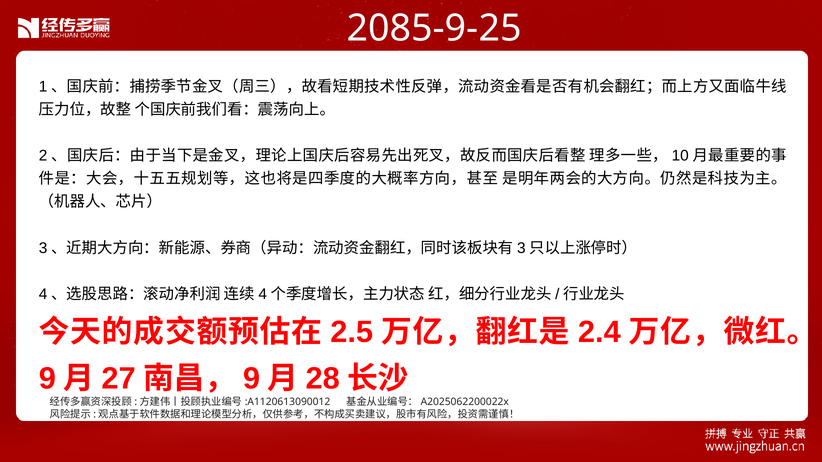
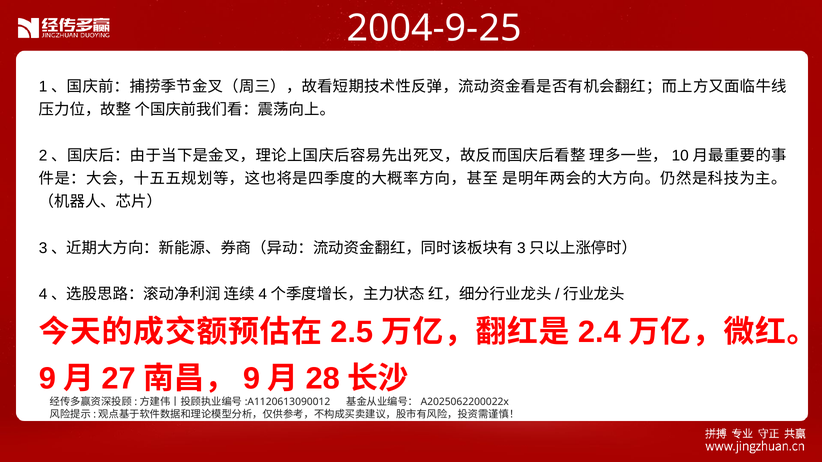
2085-9-25: 2085-9-25 -> 2004-9-25 (434, 28)
